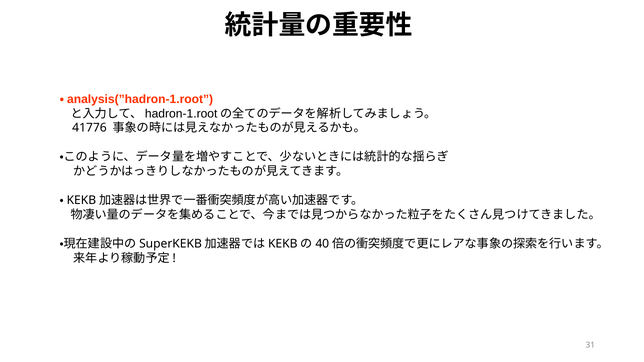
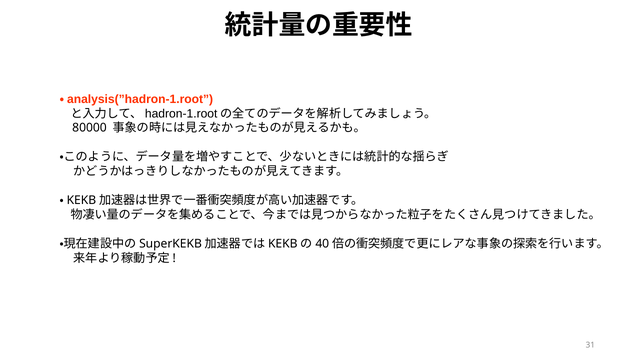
41776: 41776 -> 80000 (89, 128)
